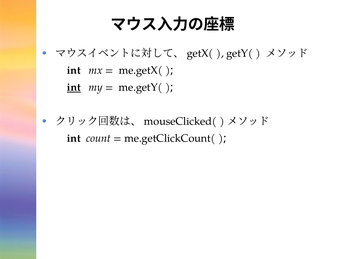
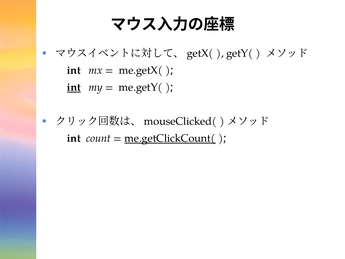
me.getClickCount( underline: none -> present (170, 138)
